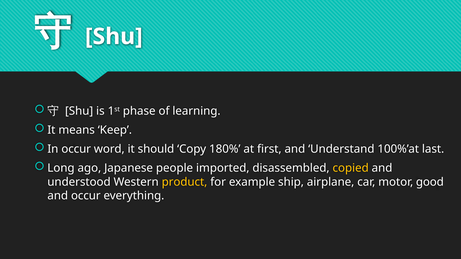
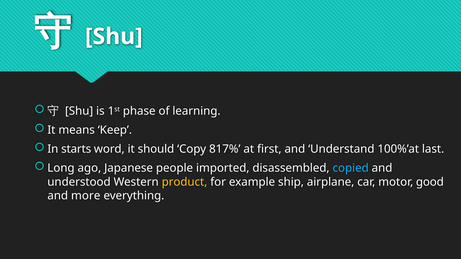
In occur: occur -> starts (76, 149)
180%: 180% -> 817% (225, 149)
copied colour: yellow -> light blue (351, 168)
and occur: occur -> more (86, 196)
